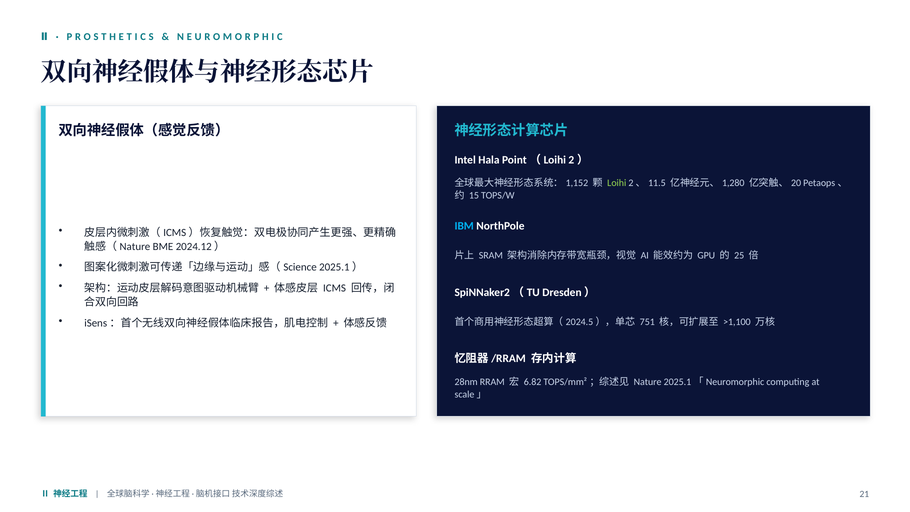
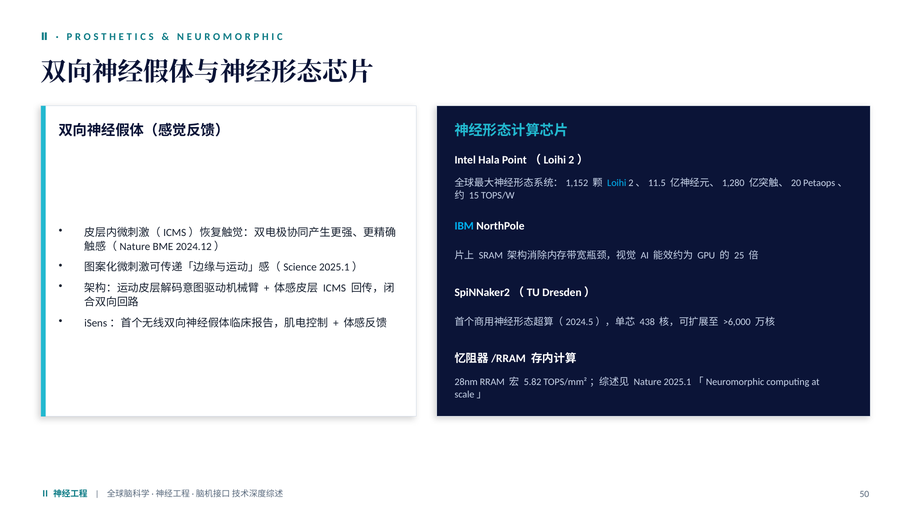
Loihi colour: light green -> light blue (617, 183)
751: 751 -> 438 (647, 322)
>1,100: >1,100 -> >6,000 (737, 322)
6.82: 6.82 -> 5.82 (533, 382)
21: 21 -> 50 (864, 494)
